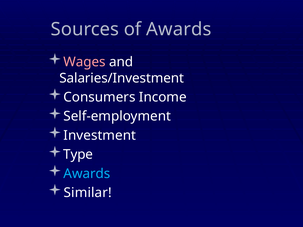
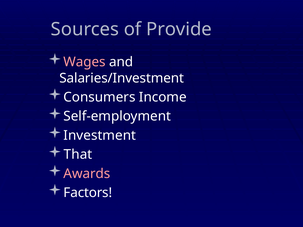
of Awards: Awards -> Provide (179, 29)
Type: Type -> That (78, 155)
Awards colour: light blue -> pink (87, 174)
Similar: Similar -> Factors (88, 193)
